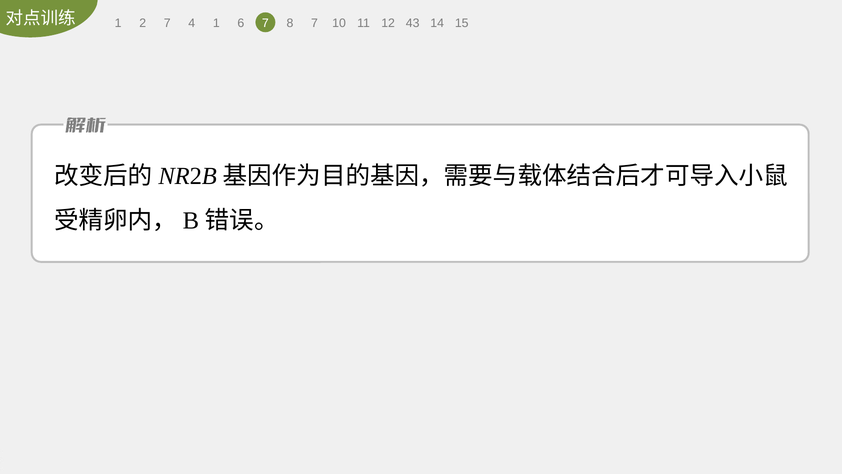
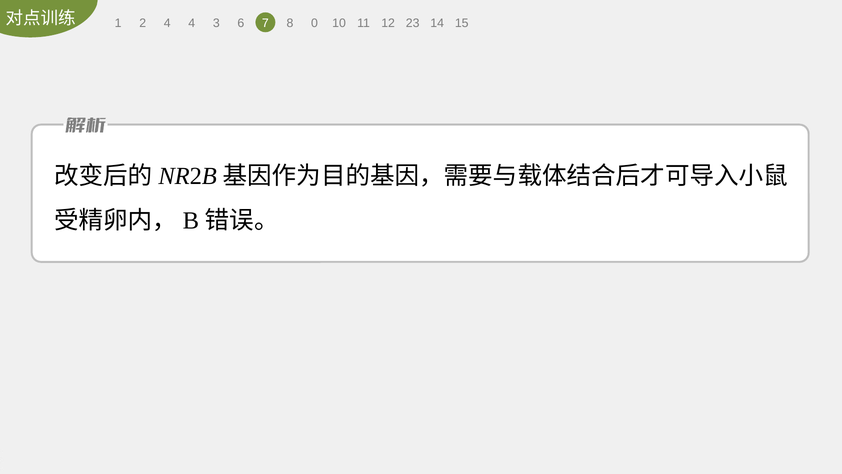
2 7: 7 -> 4 (167, 23)
4 1: 1 -> 3 (216, 23)
8 7: 7 -> 0 (314, 23)
43: 43 -> 23 (413, 23)
